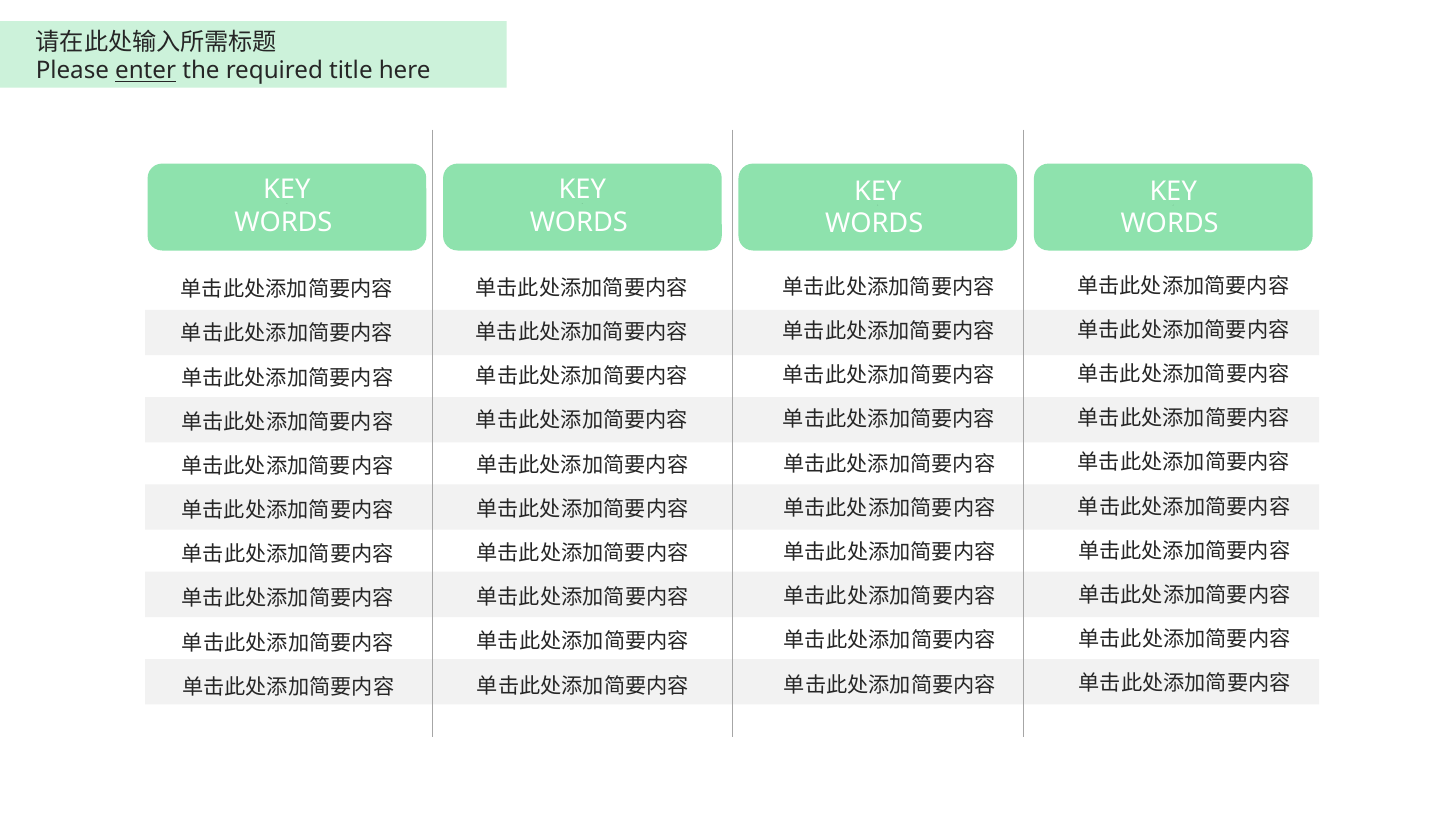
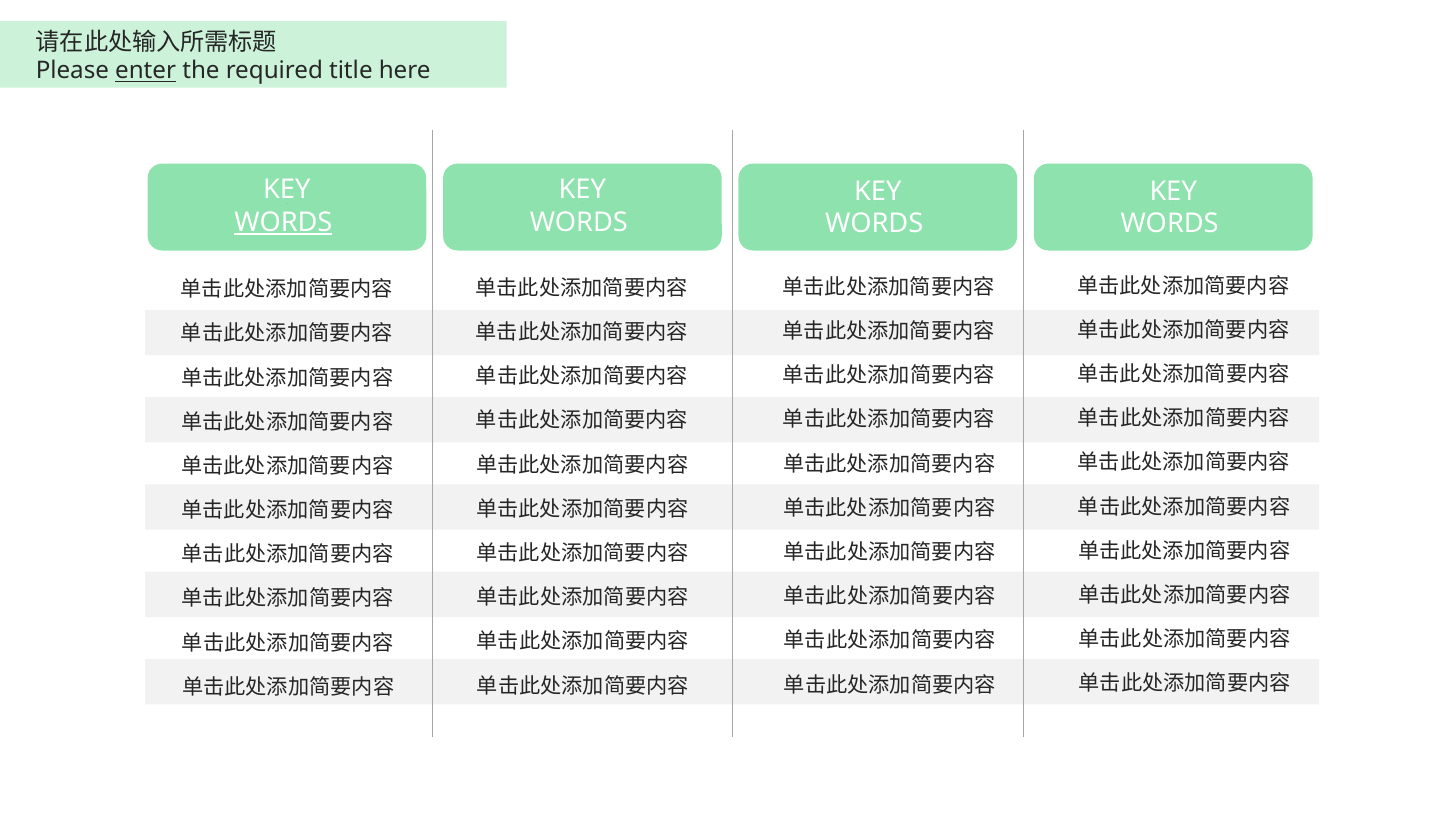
WORDS underline: none -> present (283, 222)
